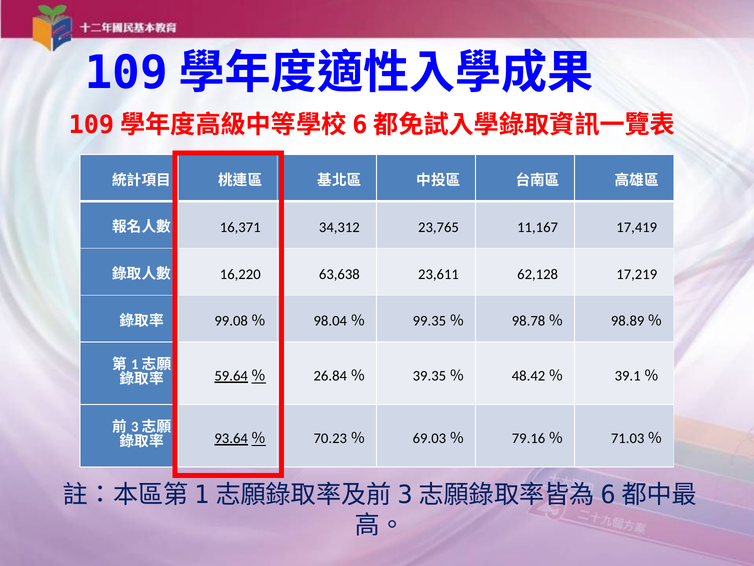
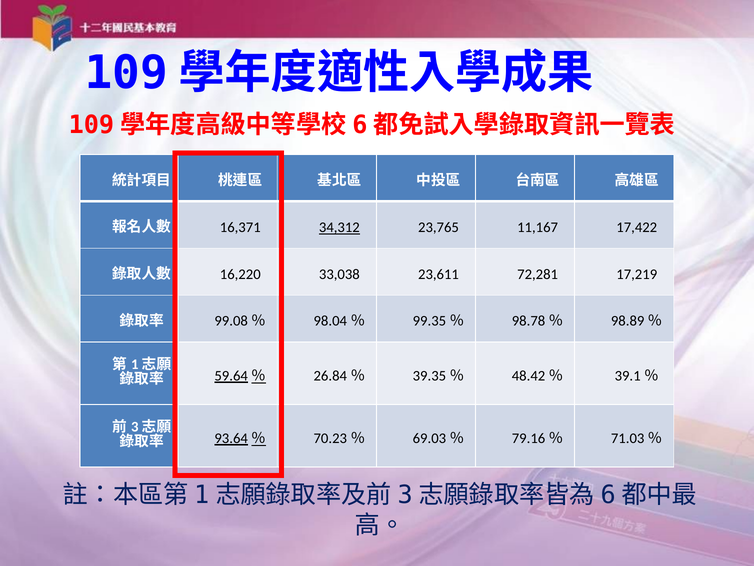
34,312 underline: none -> present (339, 227)
17,419: 17,419 -> 17,422 (637, 227)
63,638: 63,638 -> 33,038 (339, 274)
62,128: 62,128 -> 72,281 (538, 274)
